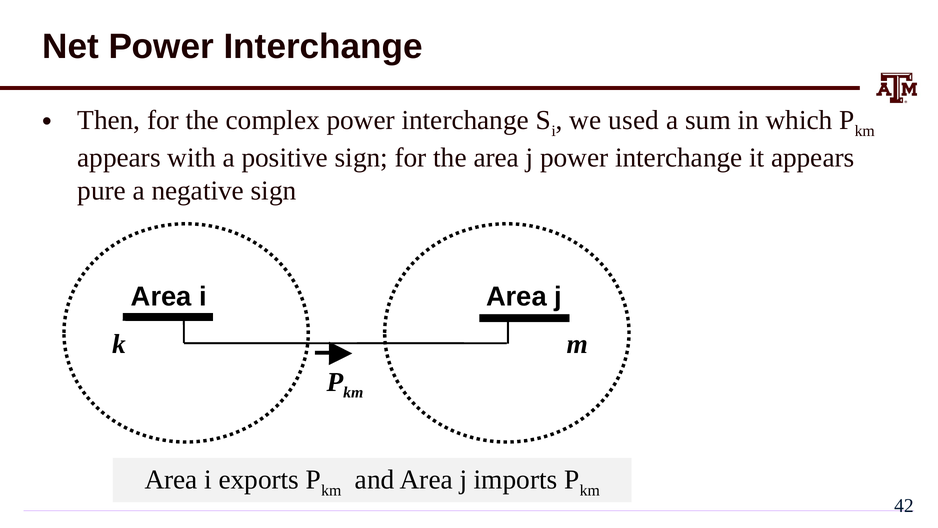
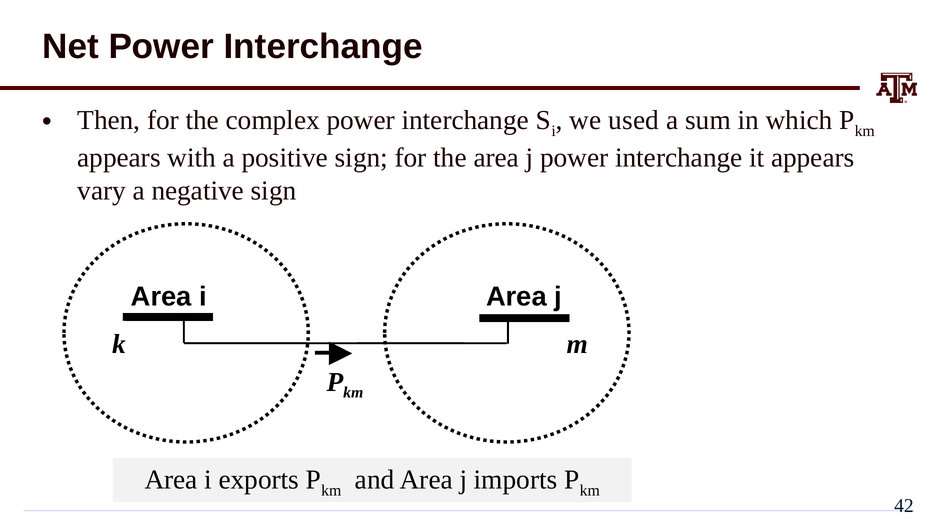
pure: pure -> vary (102, 191)
